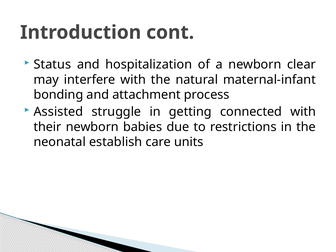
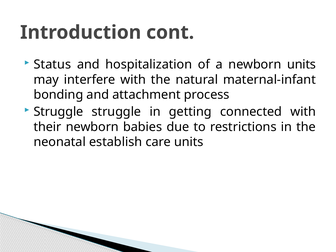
newborn clear: clear -> units (302, 65)
Assisted: Assisted -> Struggle (58, 112)
